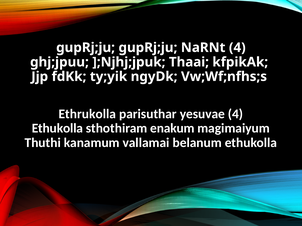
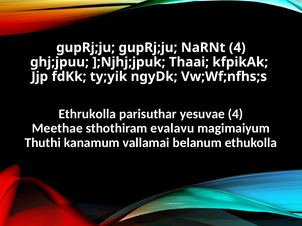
Ethukolla: Ethukolla -> Meethae (57, 129)
enakum: enakum -> evalavu (172, 129)
